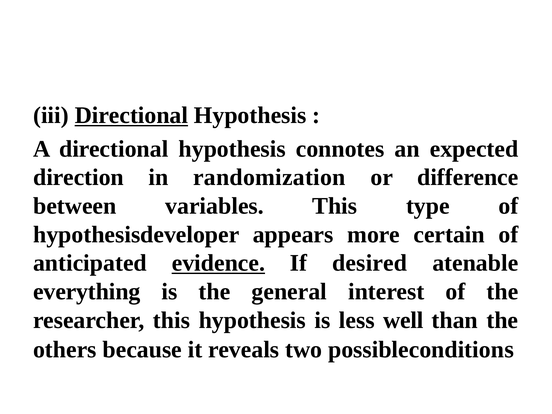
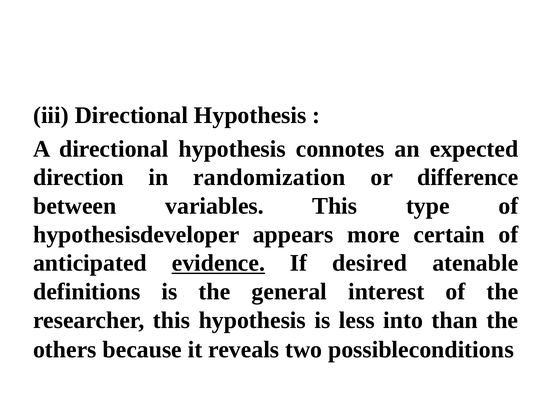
Directional underline: present -> none (131, 115)
everything: everything -> definitions (87, 292)
well: well -> into (403, 320)
